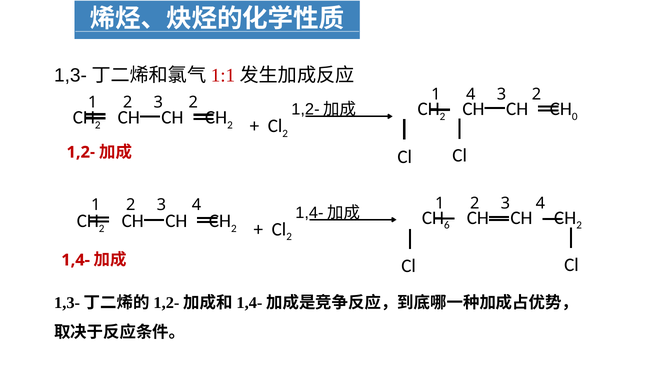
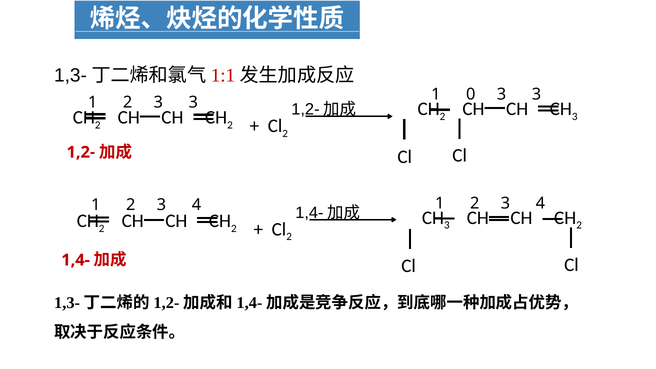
1 4: 4 -> 0 (471, 94)
2: 2 -> 3 (537, 94)
2 3 2: 2 -> 3 (193, 102)
0: 0 -> 3 (575, 117)
6: 6 -> 3 (447, 225)
